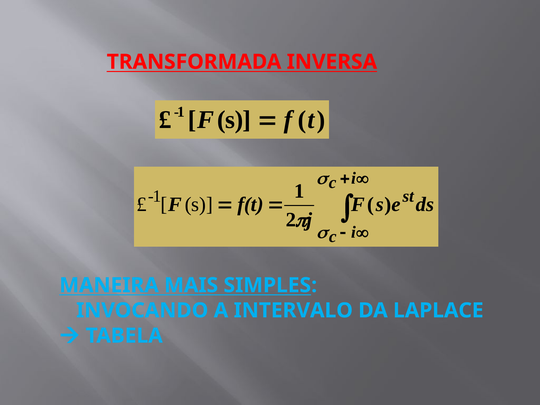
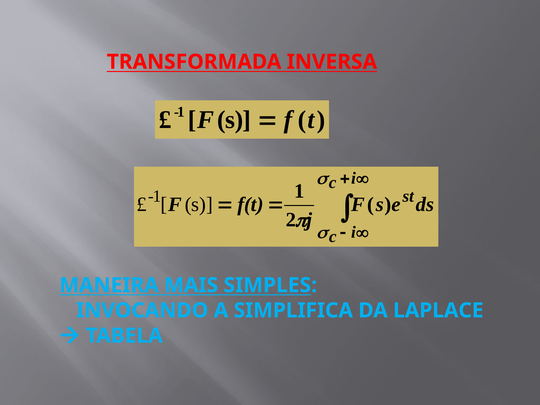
INTERVALO: INTERVALO -> SIMPLIFICA (293, 310)
